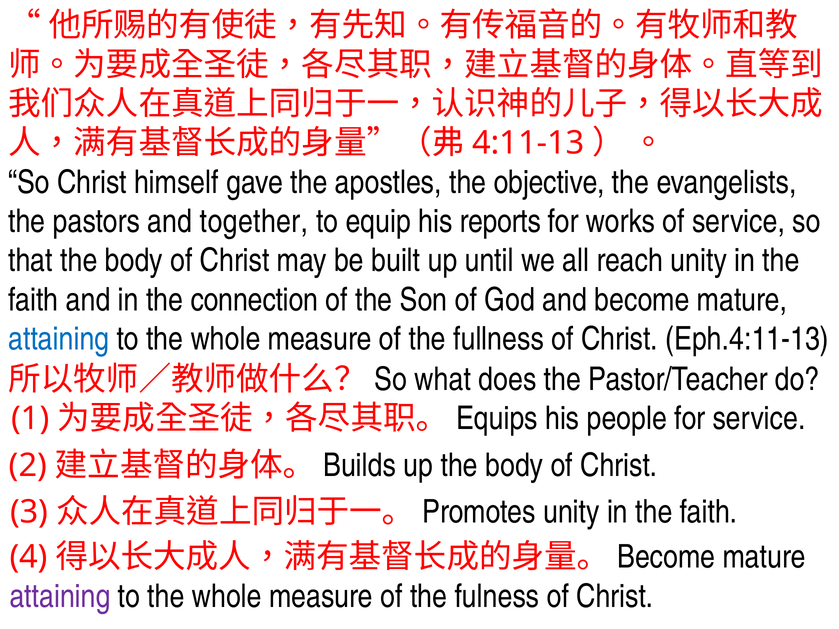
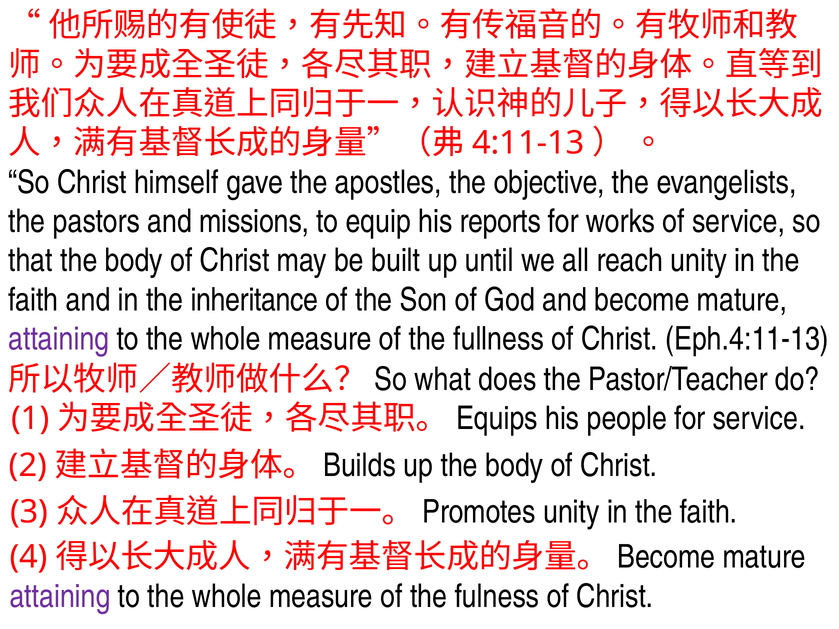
together: together -> missions (254, 222)
connection: connection -> inheritance (254, 300)
attaining colour: blue -> purple (59, 339)
